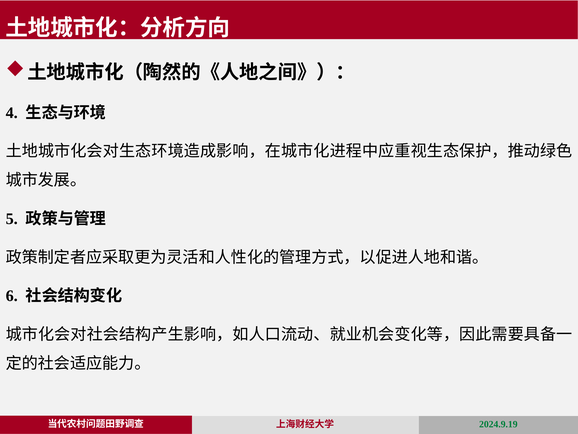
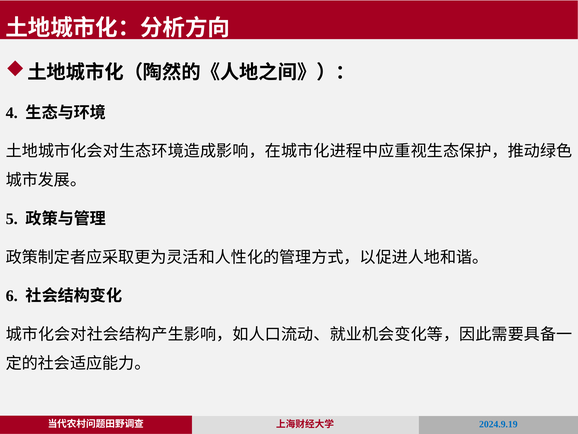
2024.9.19 colour: green -> blue (498, 424)
